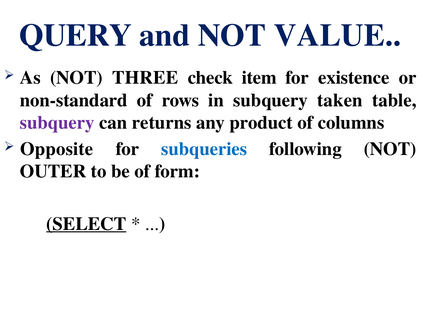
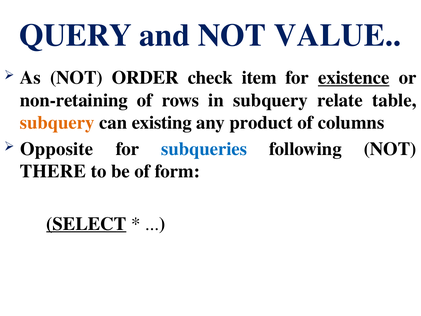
THREE: THREE -> ORDER (145, 78)
existence underline: none -> present (354, 78)
non-standard: non-standard -> non-retaining (74, 100)
taken: taken -> relate (340, 100)
subquery colour: purple -> orange (57, 123)
returns: returns -> existing (162, 123)
OUTER: OUTER -> THERE (53, 171)
